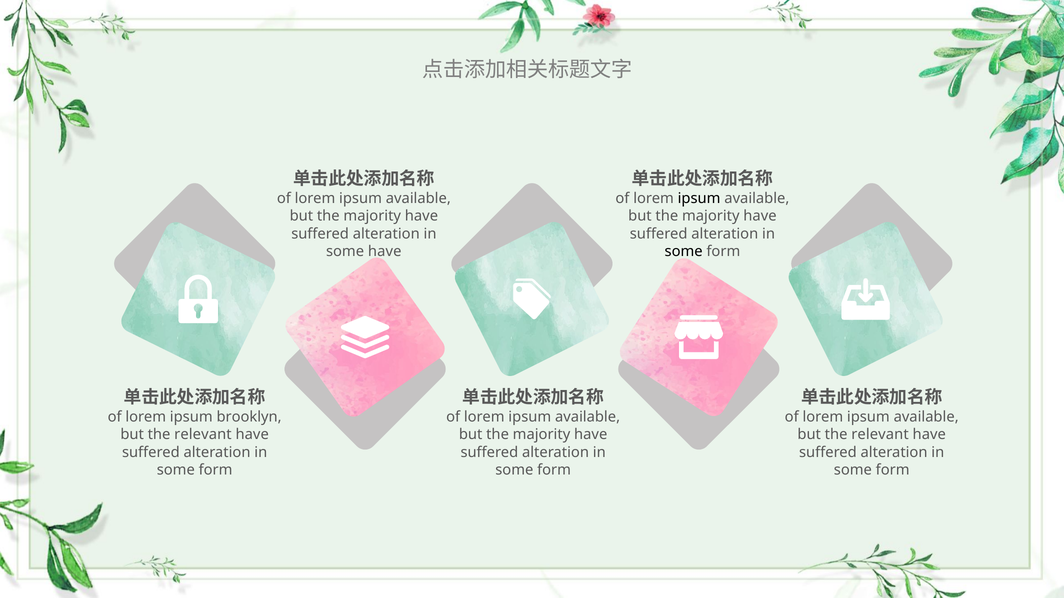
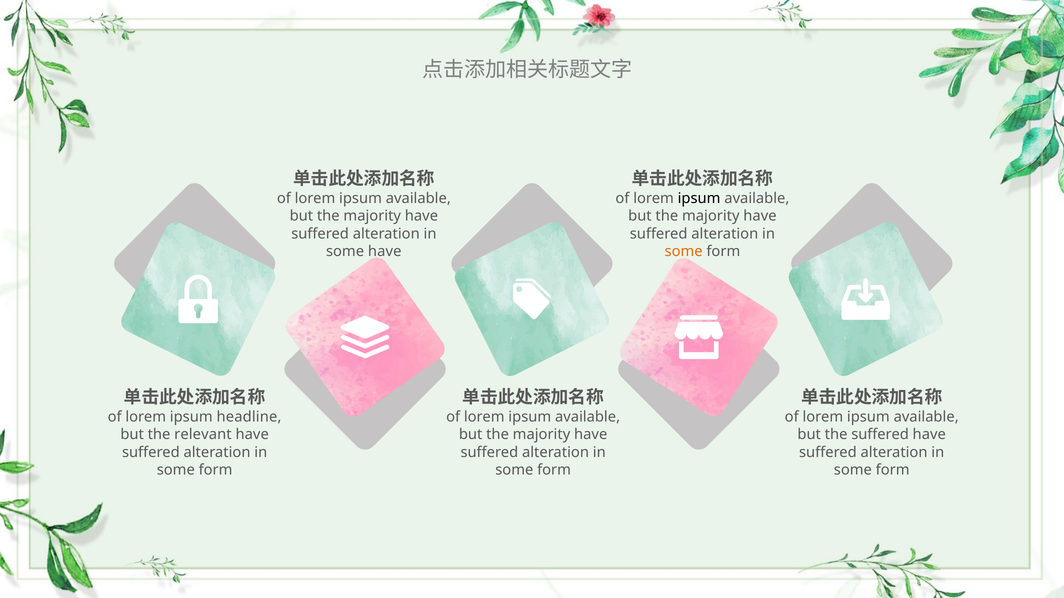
some colour: black -> orange (684, 252)
brooklyn: brooklyn -> headline (249, 417)
relevant: relevant -> suffered (880, 435)
